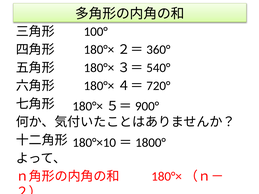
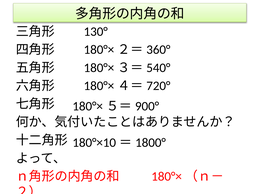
100°: 100° -> 130° (96, 32)
